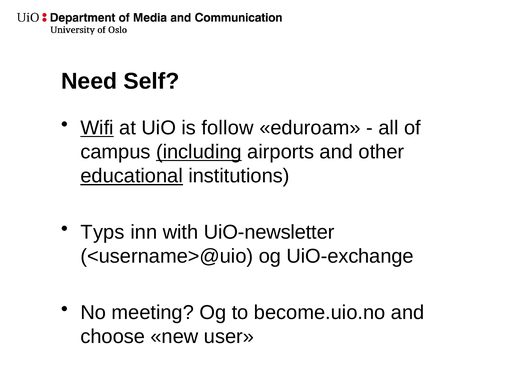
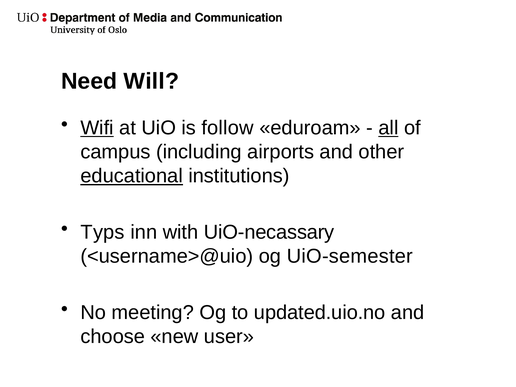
Self: Self -> Will (151, 81)
all underline: none -> present (388, 128)
including underline: present -> none (199, 152)
UiO-newsletter: UiO-newsletter -> UiO-necassary (269, 232)
UiO-exchange: UiO-exchange -> UiO-semester (350, 256)
become.uio.no: become.uio.no -> updated.uio.no (320, 313)
